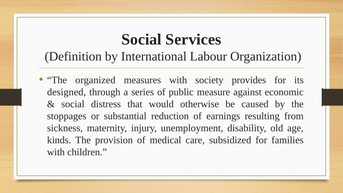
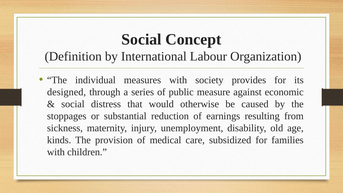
Services: Services -> Concept (193, 39)
organized: organized -> individual (95, 80)
